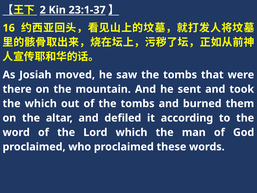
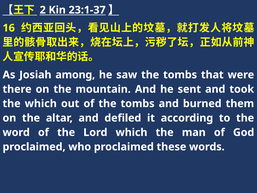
moved: moved -> among (75, 75)
